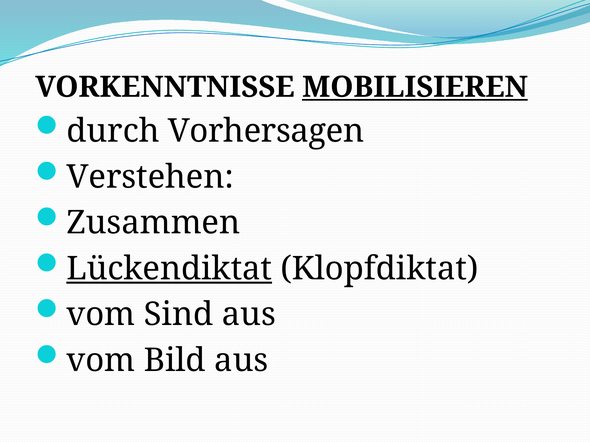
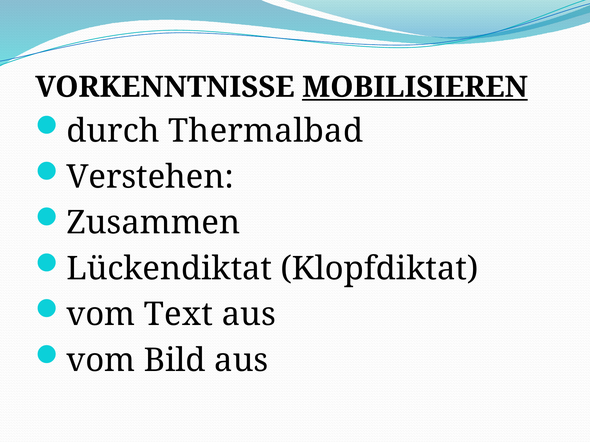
Vorhersagen: Vorhersagen -> Thermalbad (266, 131)
Lückendiktat underline: present -> none (169, 269)
Sind: Sind -> Text (178, 315)
